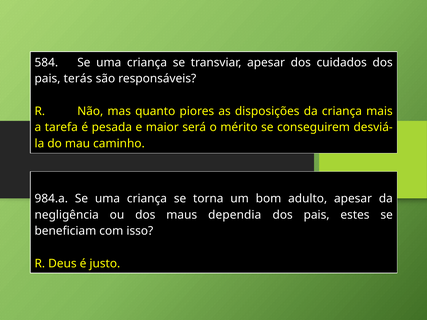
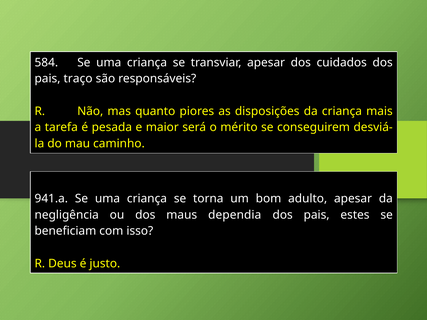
terás: terás -> traço (78, 79)
984.a: 984.a -> 941.a (51, 199)
